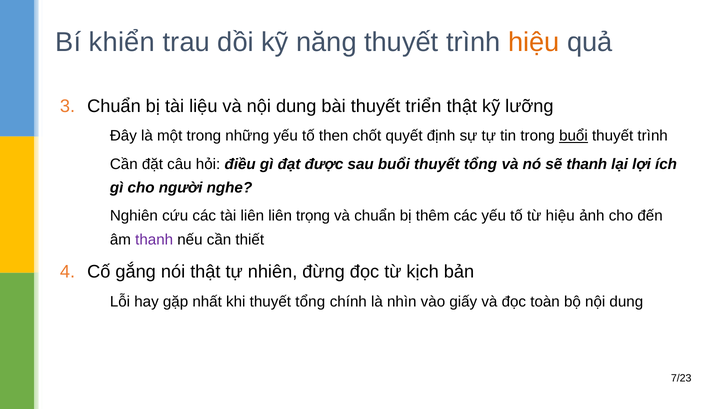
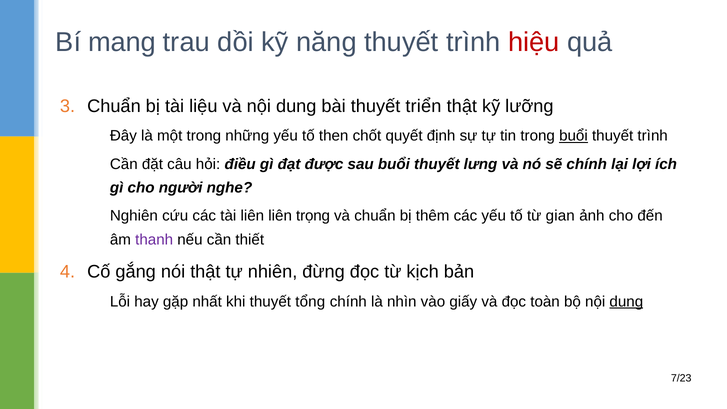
khiển: khiển -> mang (122, 42)
hiệu colour: orange -> red (534, 42)
buổi thuyết tổng: tổng -> lưng (481, 164)
sẽ thanh: thanh -> chính (587, 164)
từ hiệu: hiệu -> gian (560, 216)
dung underline: none -> present (626, 302)
